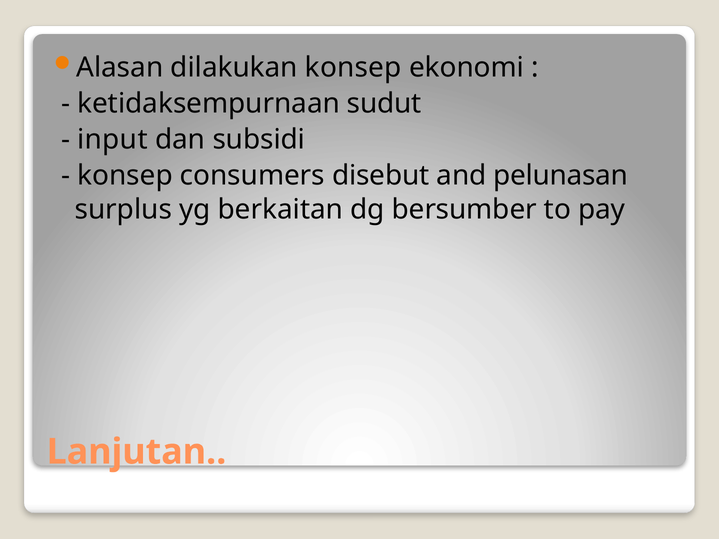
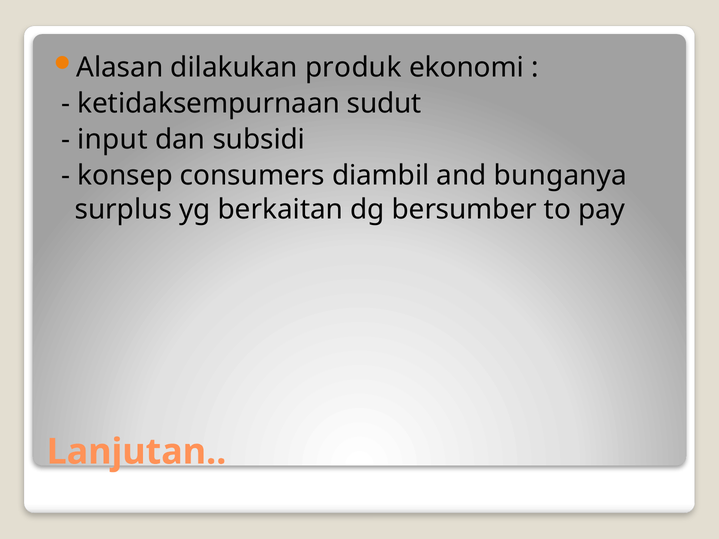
dilakukan konsep: konsep -> produk (353, 68)
disebut: disebut -> diambil (381, 176)
pelunasan: pelunasan -> bunganya (560, 176)
